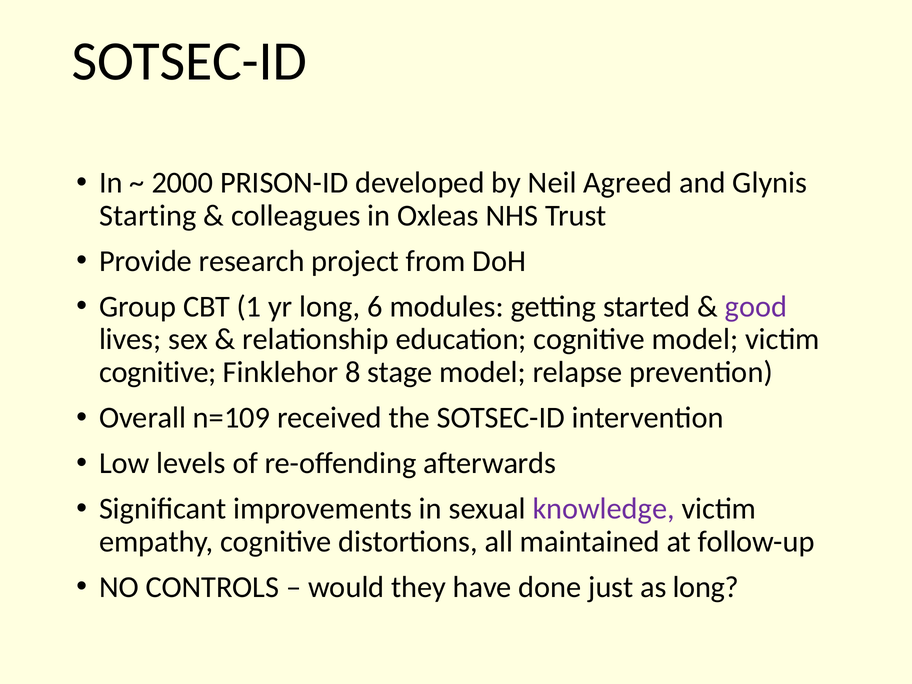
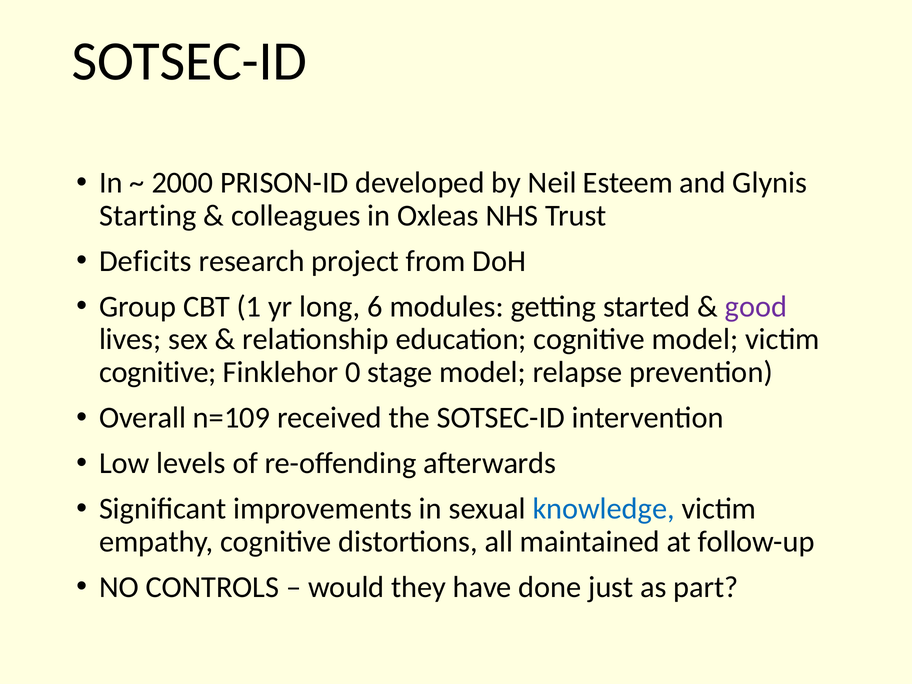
Agreed: Agreed -> Esteem (628, 183)
Provide: Provide -> Deficits (145, 261)
8: 8 -> 0 (353, 372)
knowledge colour: purple -> blue (604, 509)
as long: long -> part (706, 587)
